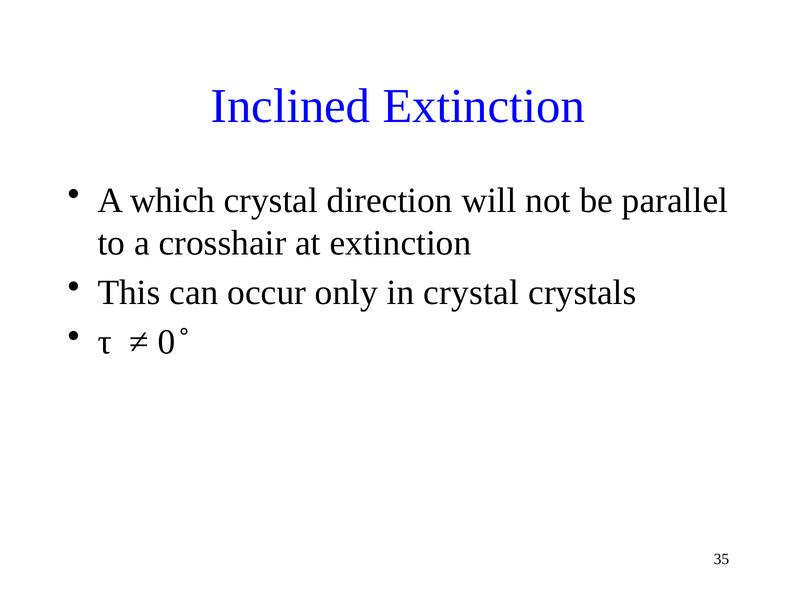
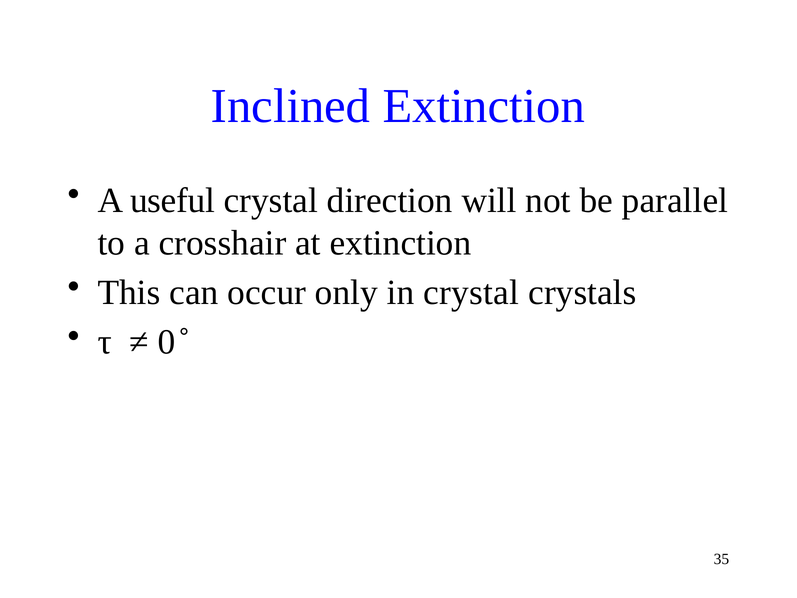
which: which -> useful (173, 200)
